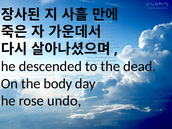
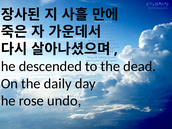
body: body -> daily (58, 84)
